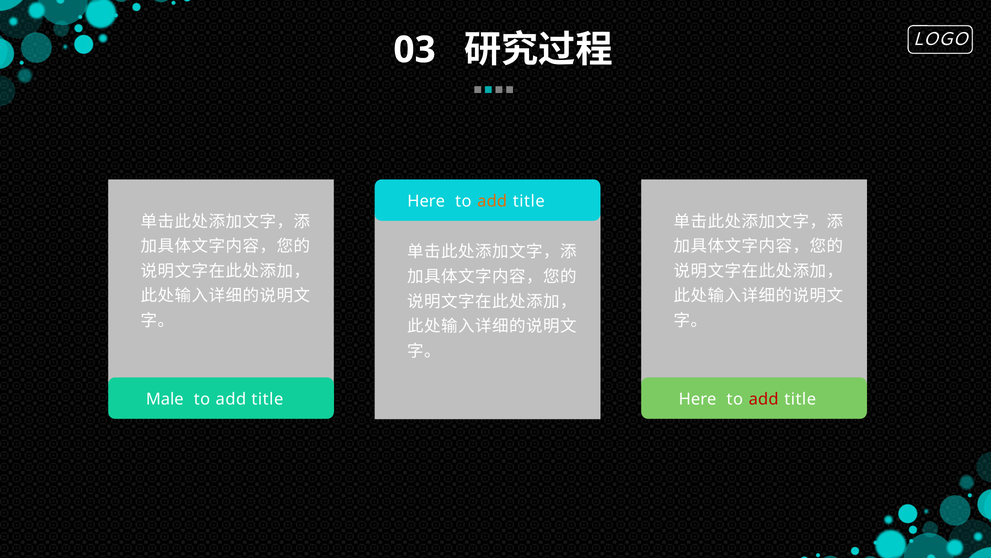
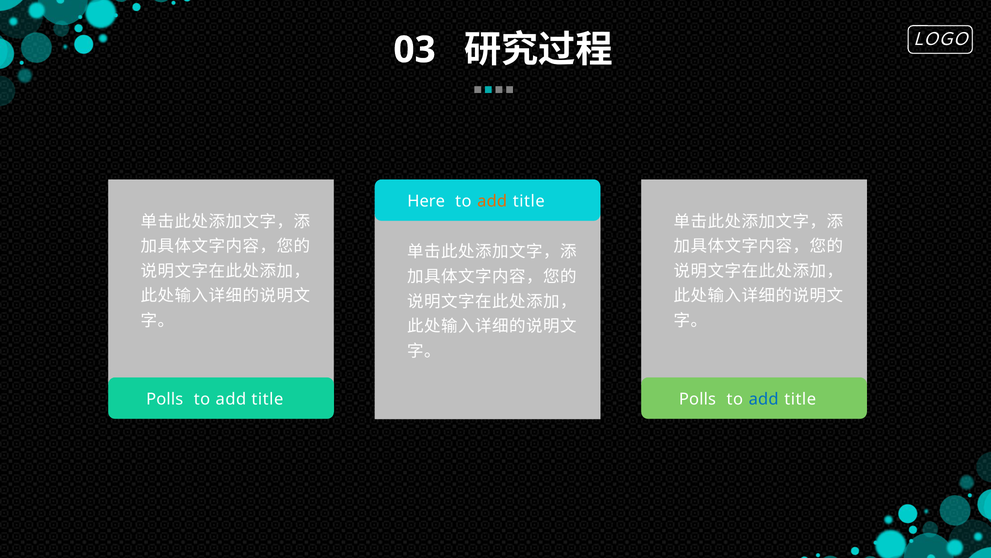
Male: Male -> Polls (165, 399)
Here: Here -> Polls (697, 399)
add colour: red -> blue (764, 399)
